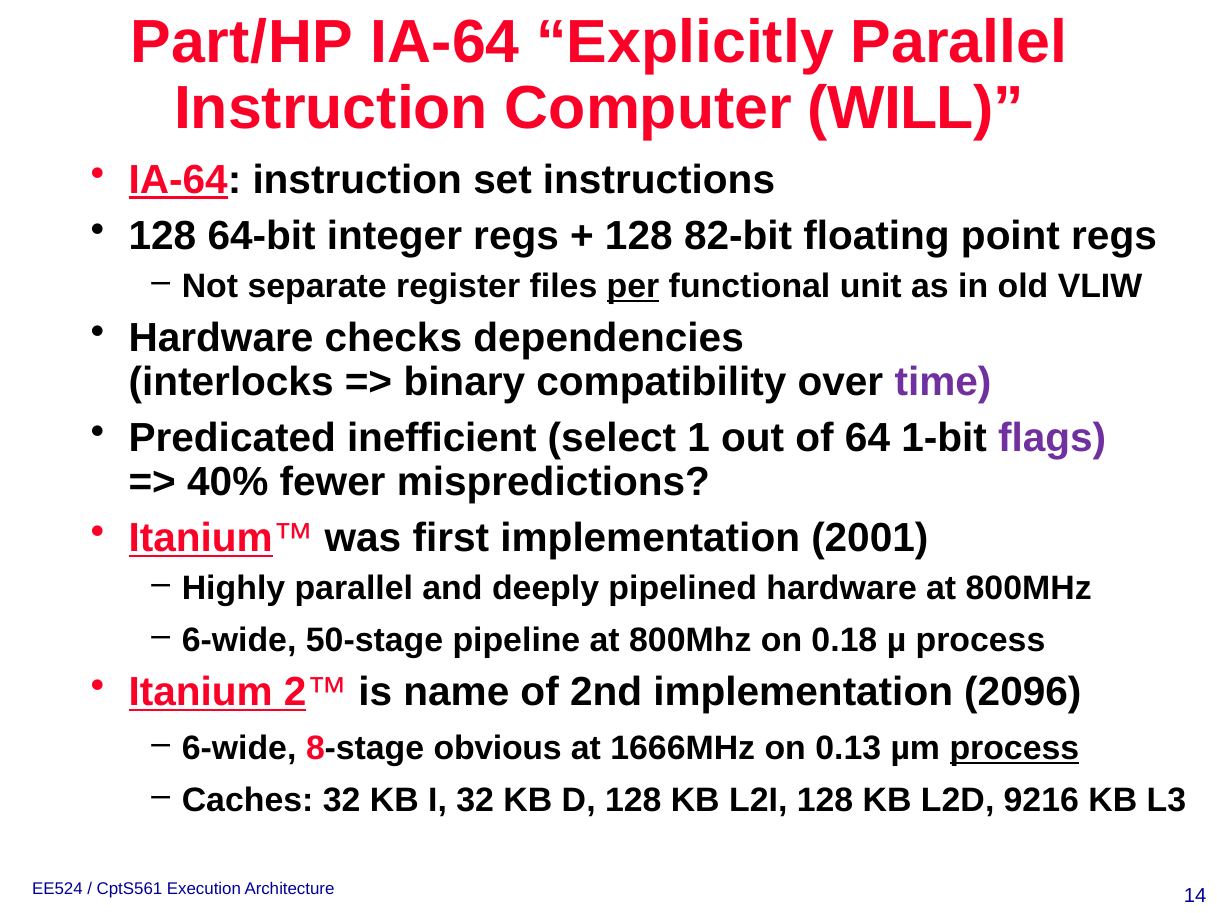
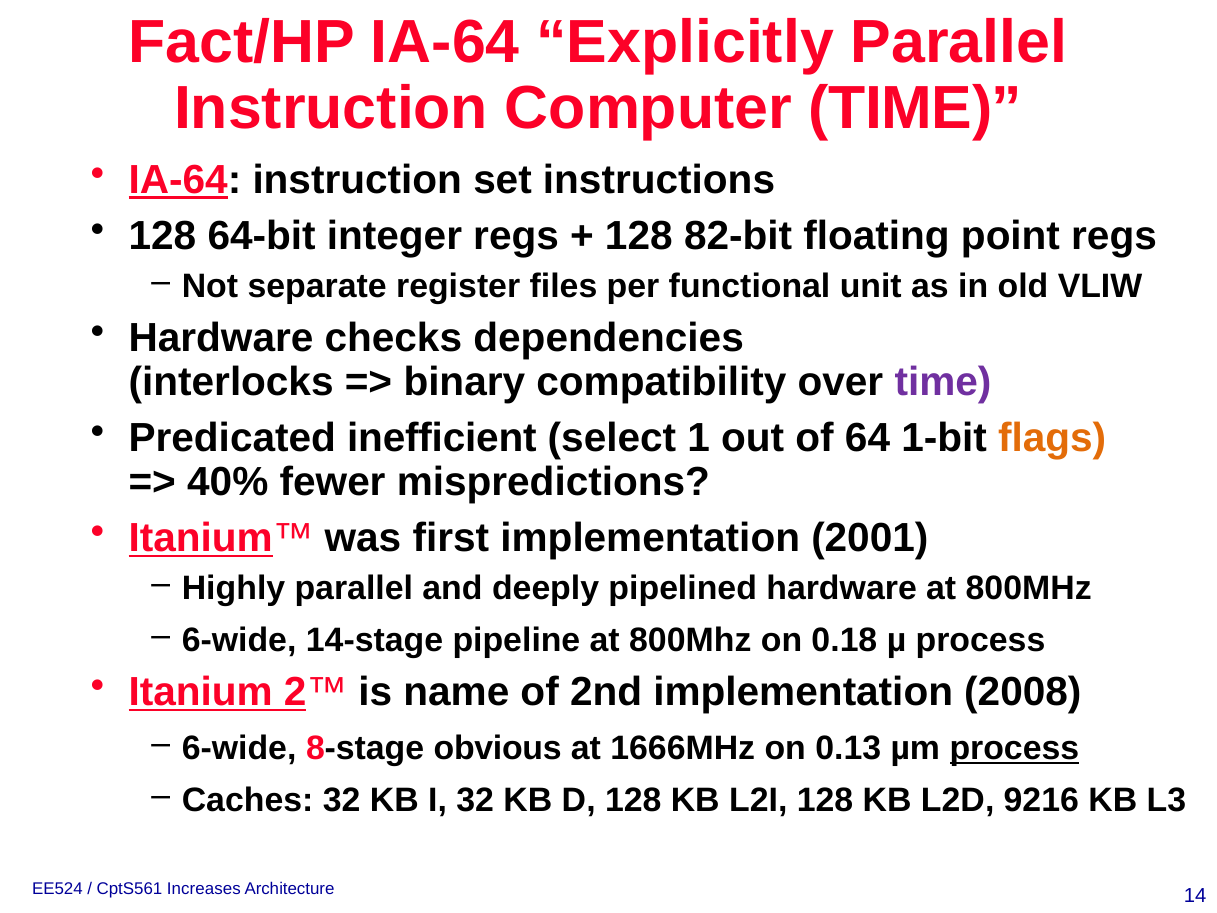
Part/HP: Part/HP -> Fact/HP (242, 43)
Computer WILL: WILL -> TIME (916, 109)
per underline: present -> none (633, 286)
flags colour: purple -> orange (1052, 438)
50-stage: 50-stage -> 14-stage (375, 641)
2096: 2096 -> 2008 (1023, 692)
Execution: Execution -> Increases (204, 888)
